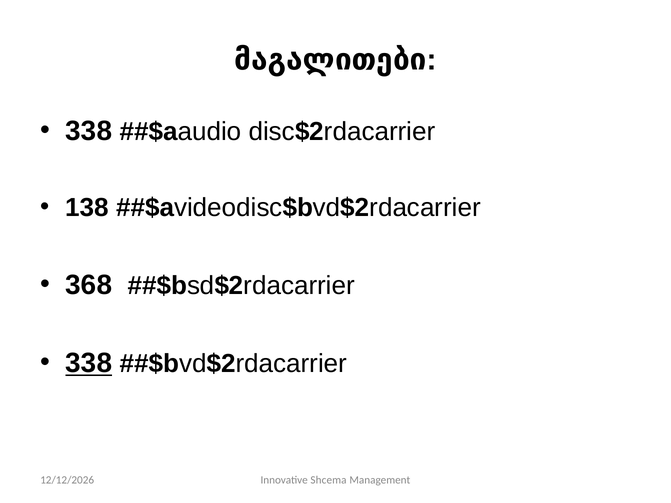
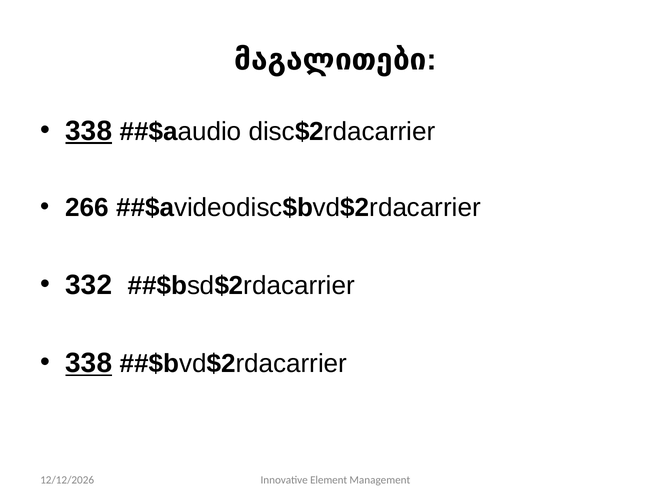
338 underline: none -> present (89, 131)
138: 138 -> 266 (87, 208)
368: 368 -> 332 (89, 285)
Shcema: Shcema -> Element (329, 480)
